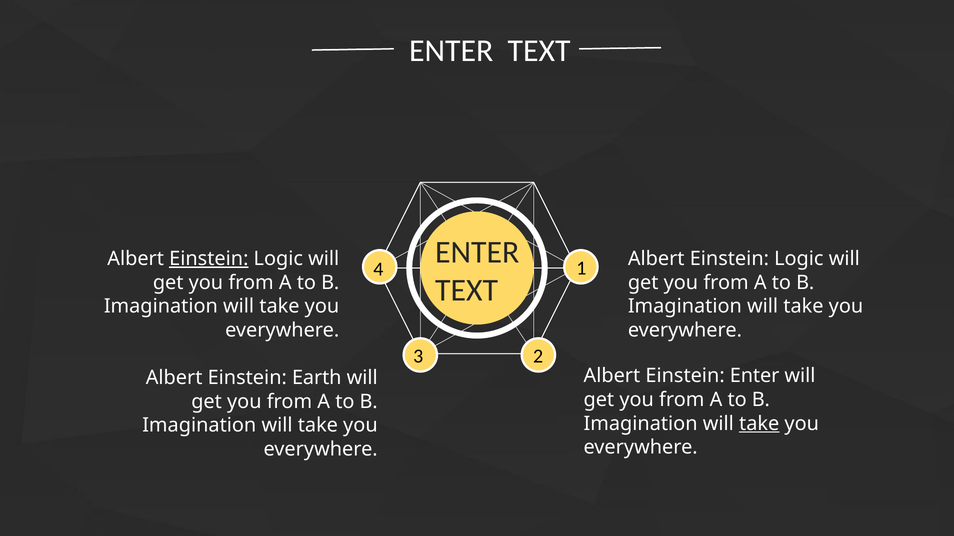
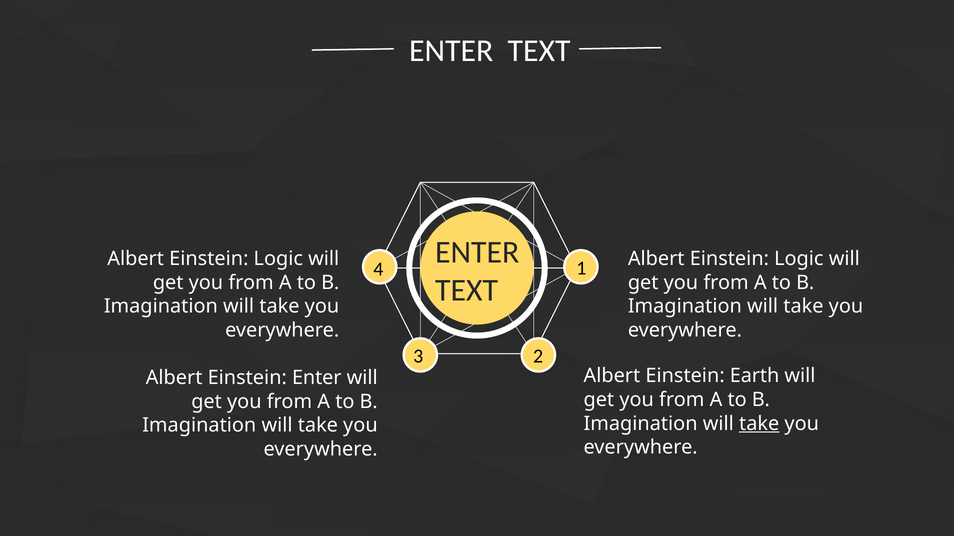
Einstein underline: present -> none (209, 259)
Einstein Enter: Enter -> Earth (755, 376)
Einstein Earth: Earth -> Enter (317, 378)
